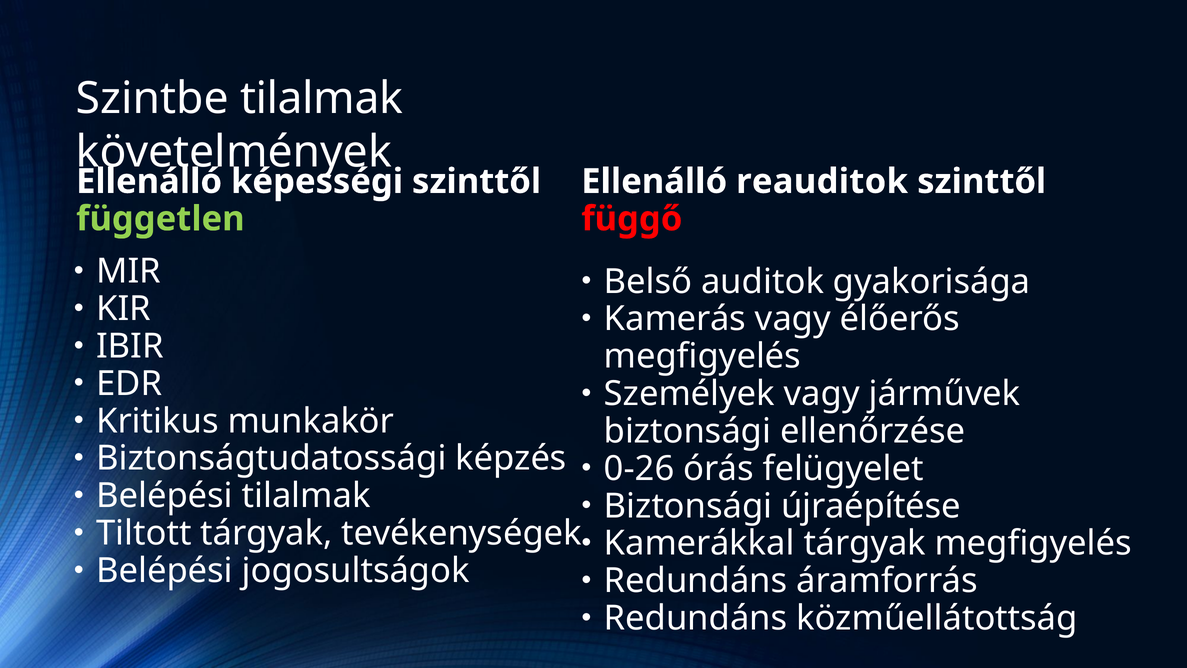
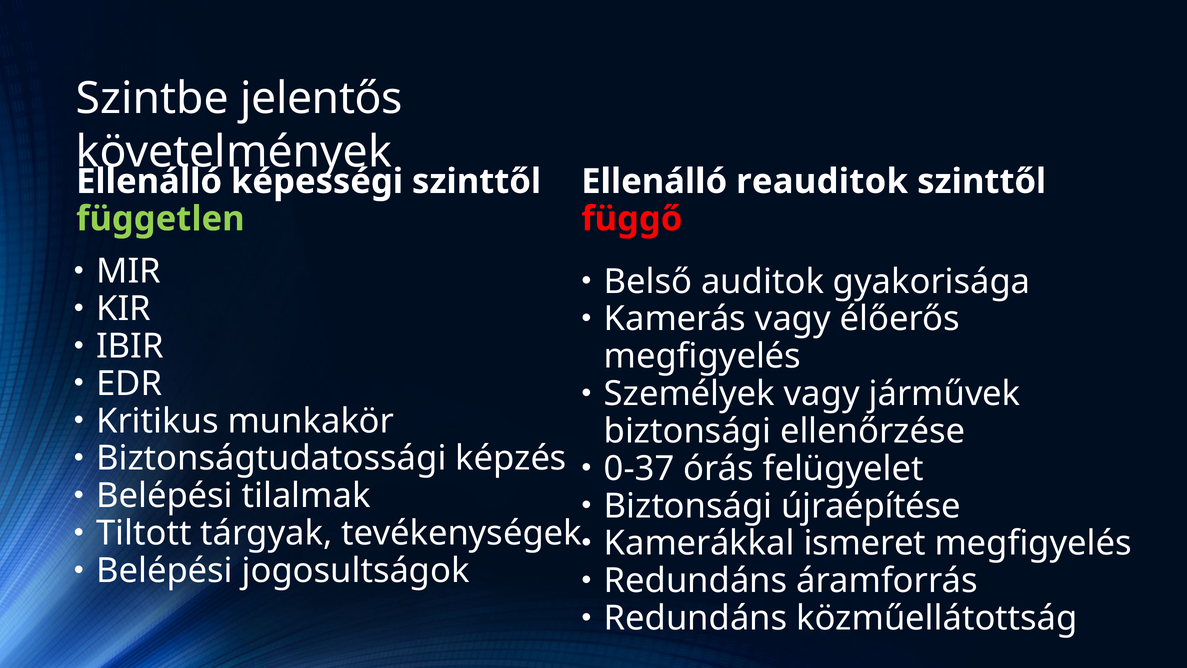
Szintbe tilalmak: tilalmak -> jelentős (321, 99)
0-26: 0-26 -> 0-37 (639, 469)
Kamerákkal tárgyak: tárgyak -> ismeret (865, 543)
